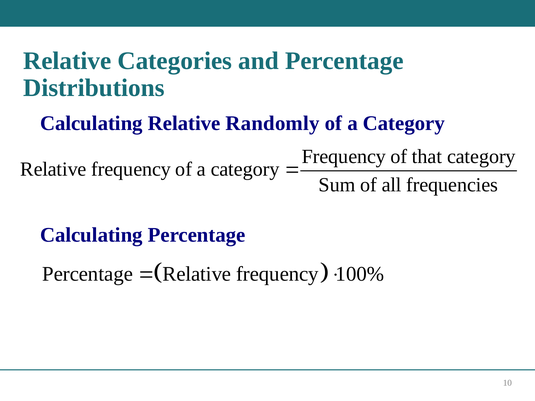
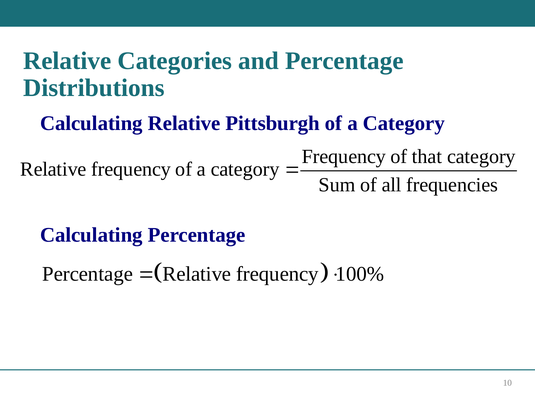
Randomly: Randomly -> Pittsburgh (273, 123)
